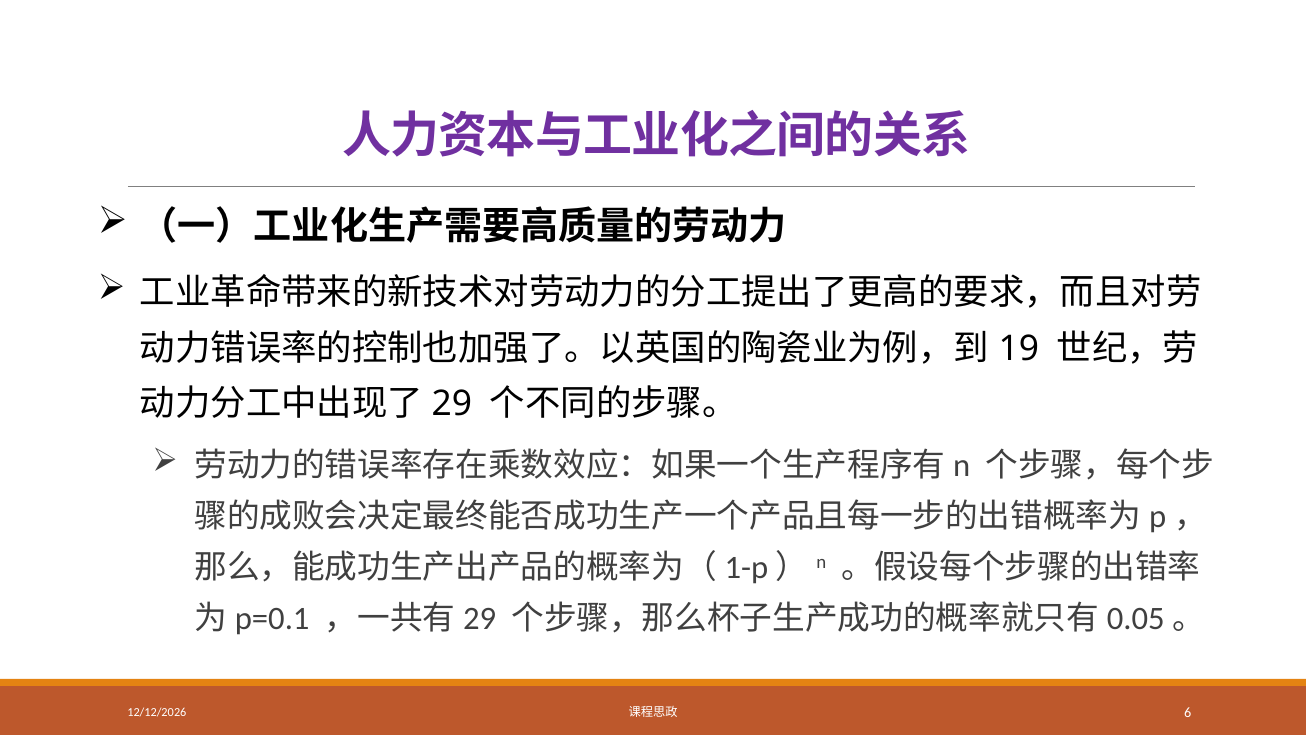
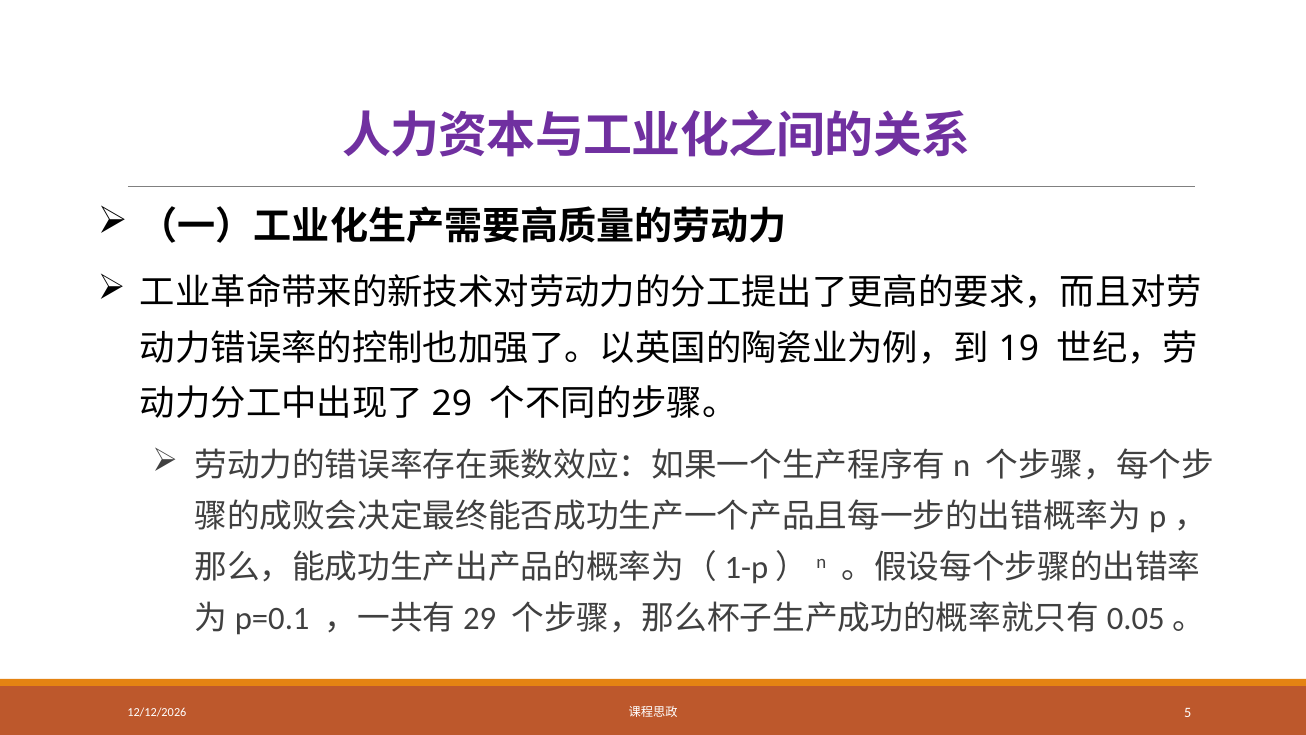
6: 6 -> 5 (1188, 712)
